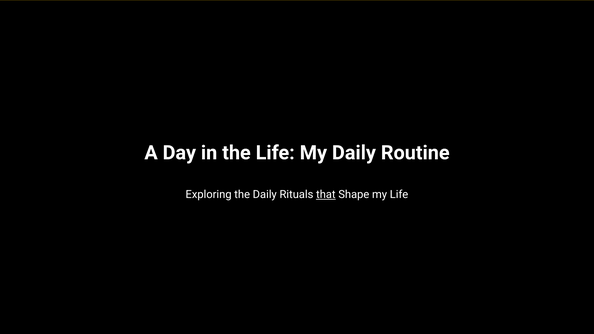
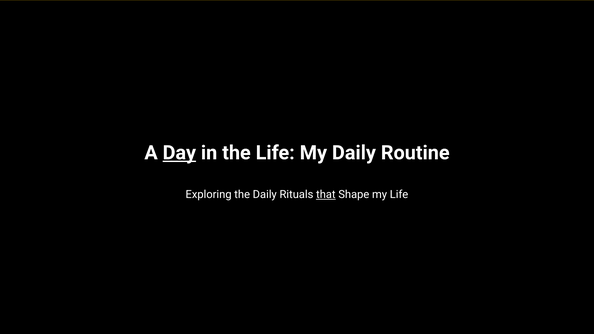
Day underline: none -> present (179, 153)
